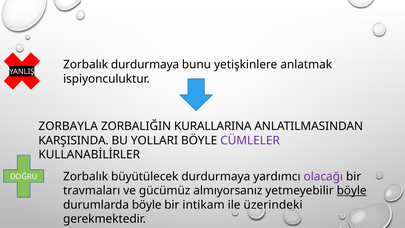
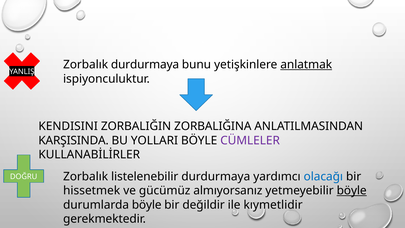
anlatmak underline: none -> present (306, 65)
ZORBAYLA: ZORBAYLA -> KENDISINI (68, 126)
KURALLARINA: KURALLARINA -> ZORBALIĞINA (213, 126)
büyütülecek: büyütülecek -> listelenebilir (145, 176)
olacağı colour: purple -> blue (323, 176)
travmaları: travmaları -> hissetmek (92, 190)
intikam: intikam -> değildir (204, 205)
üzerindeki: üzerindeki -> kıymetlidir (273, 205)
